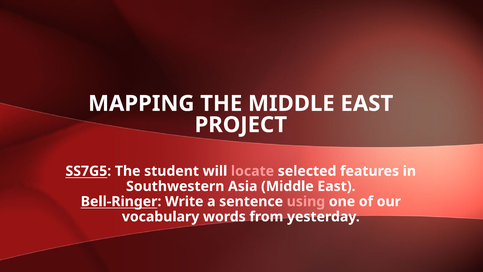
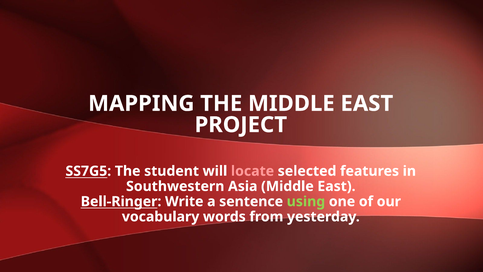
using colour: pink -> light green (306, 201)
